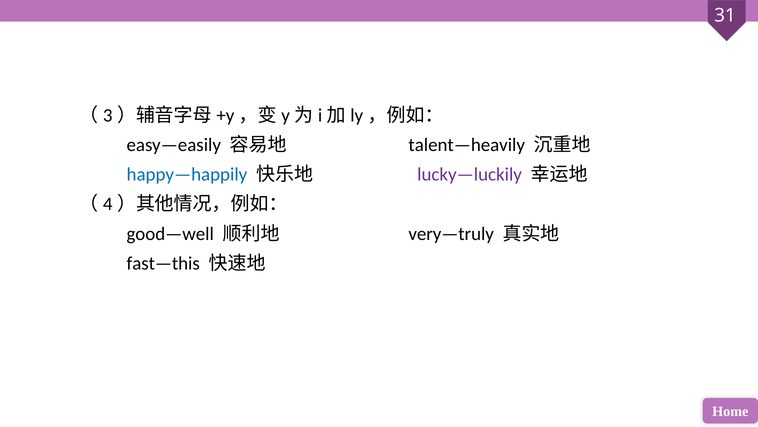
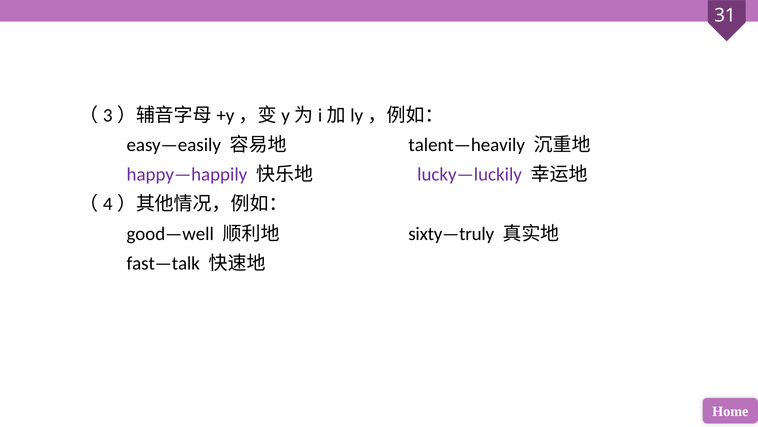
happy—happily colour: blue -> purple (187, 174)
very—truly: very—truly -> sixty—truly (451, 233)
fast—this: fast—this -> fast—talk (163, 263)
